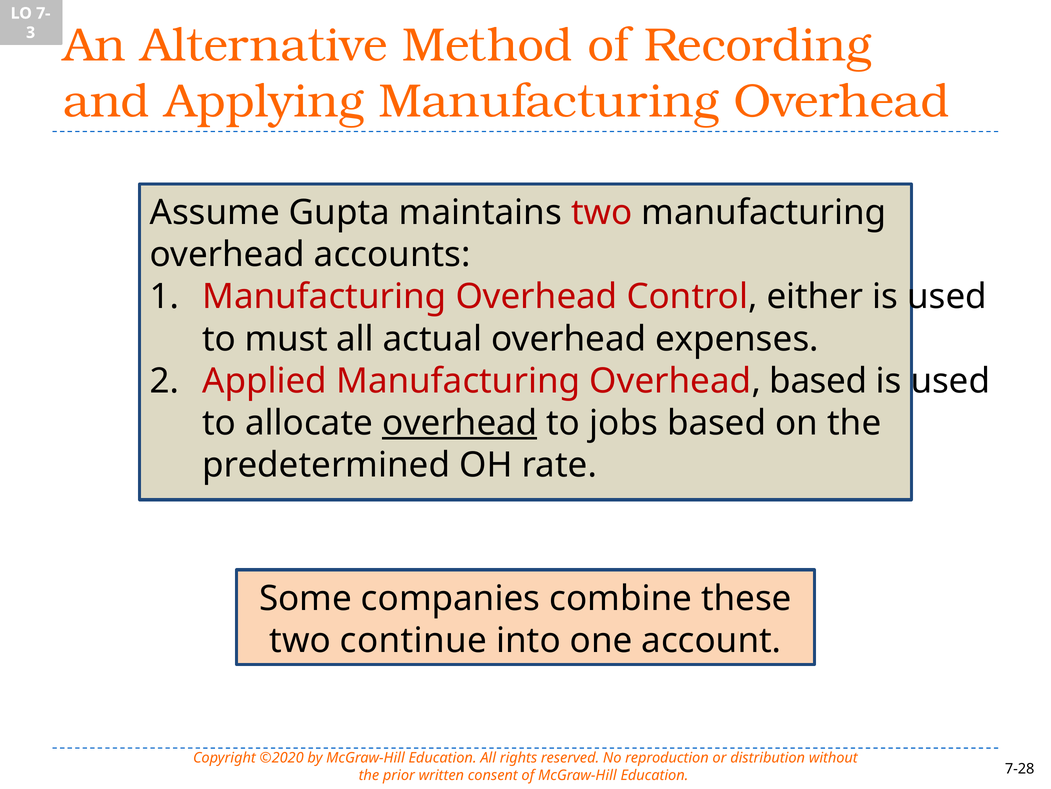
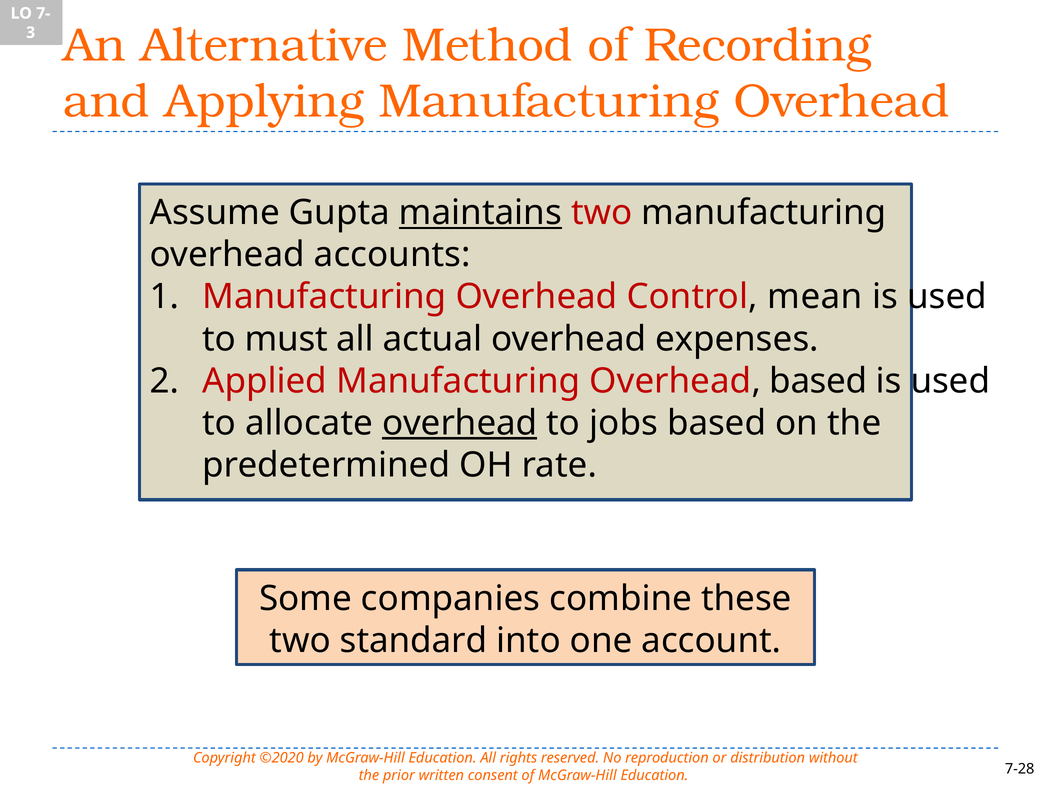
maintains underline: none -> present (480, 213)
either: either -> mean (815, 297)
continue: continue -> standard (414, 640)
